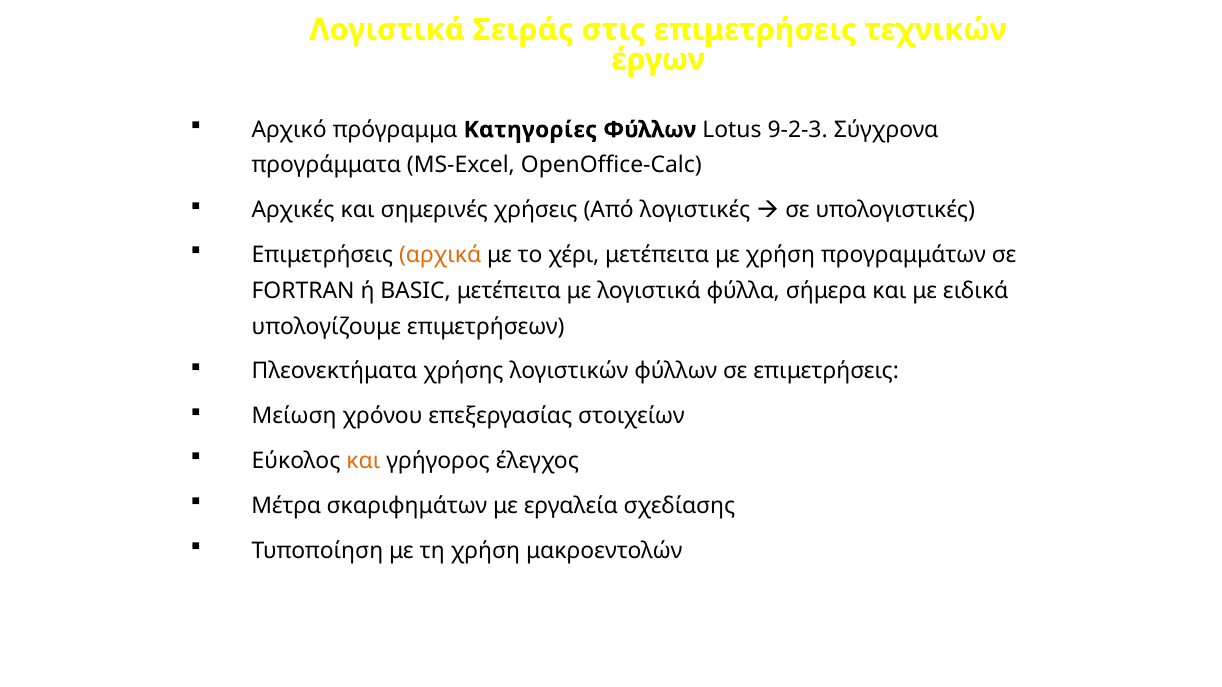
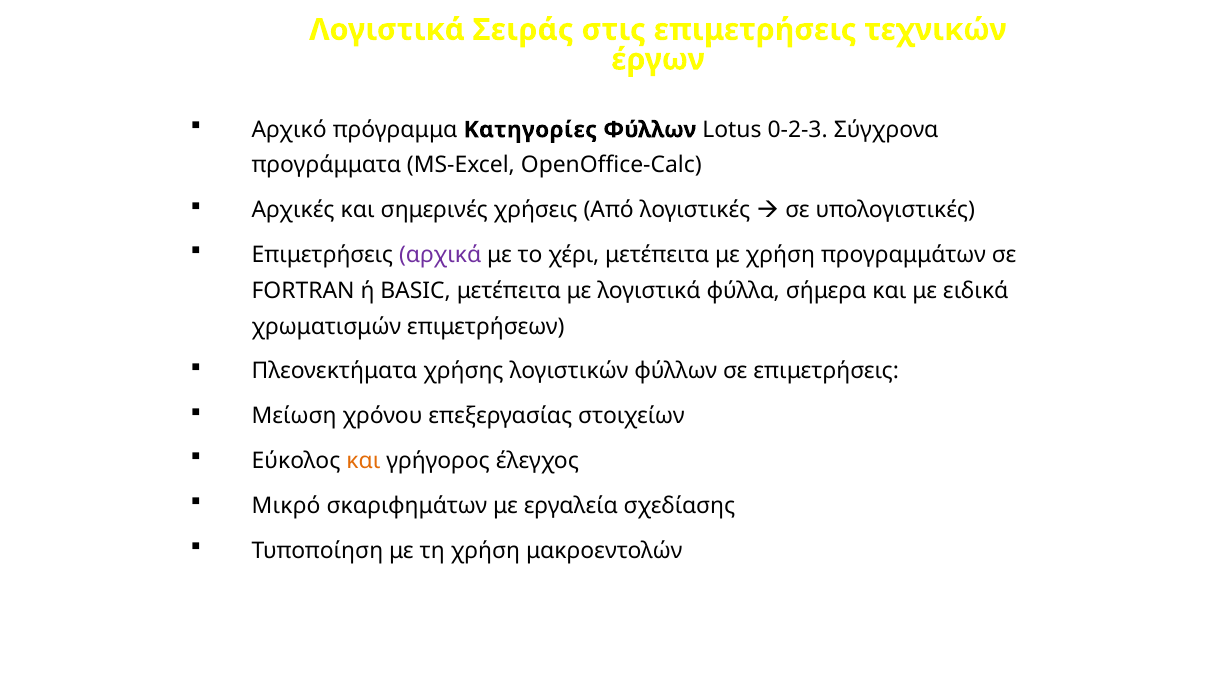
9-2-3: 9-2-3 -> 0-2-3 (798, 130)
αρχικά colour: orange -> purple (440, 255)
υπολογίζουμε: υπολογίζουμε -> χρωματισμών (326, 327)
Μέτρα: Μέτρα -> Μικρό (286, 506)
